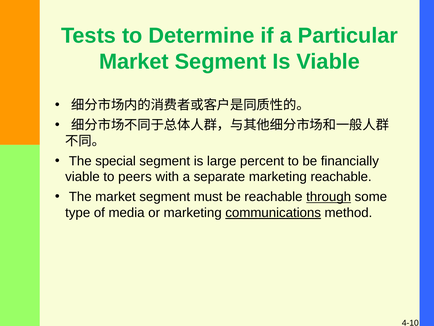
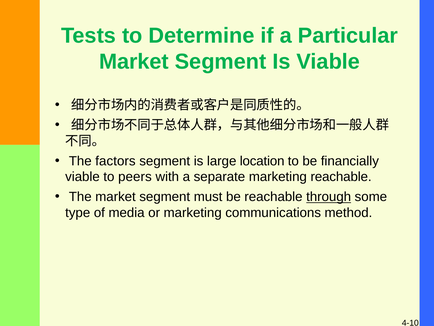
special: special -> factors (115, 161)
percent: percent -> location (262, 161)
communications underline: present -> none (273, 212)
